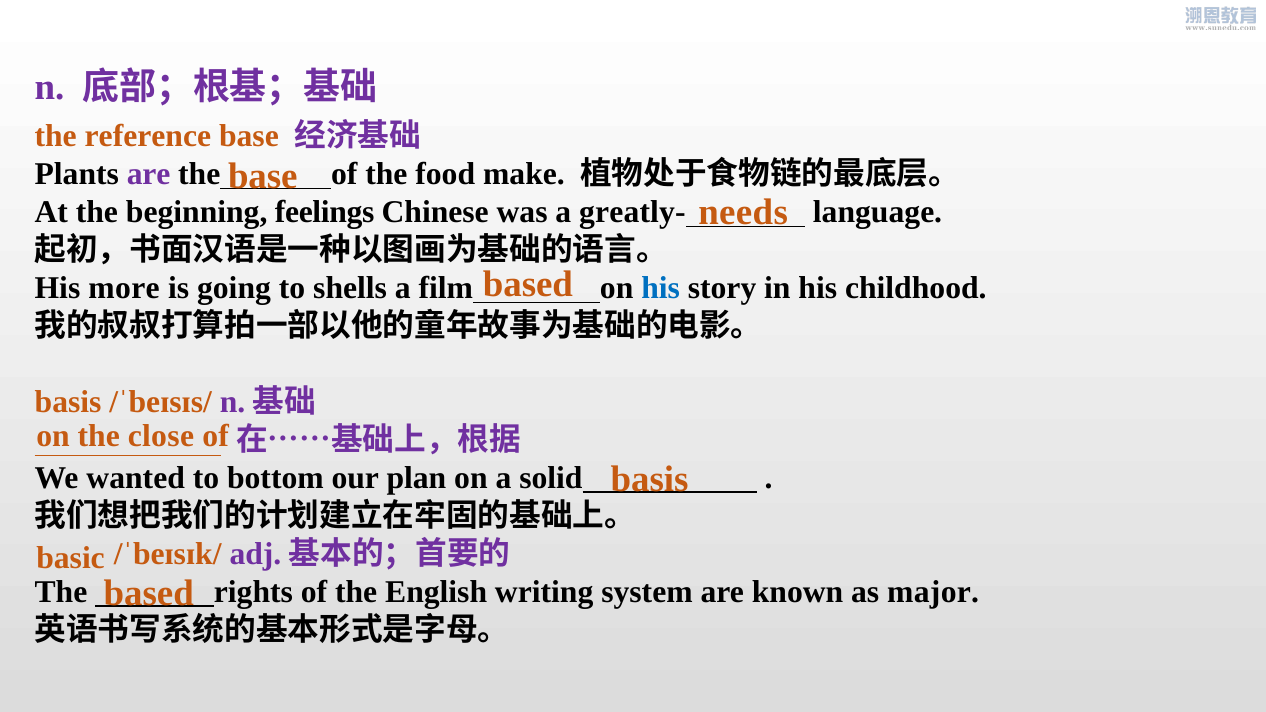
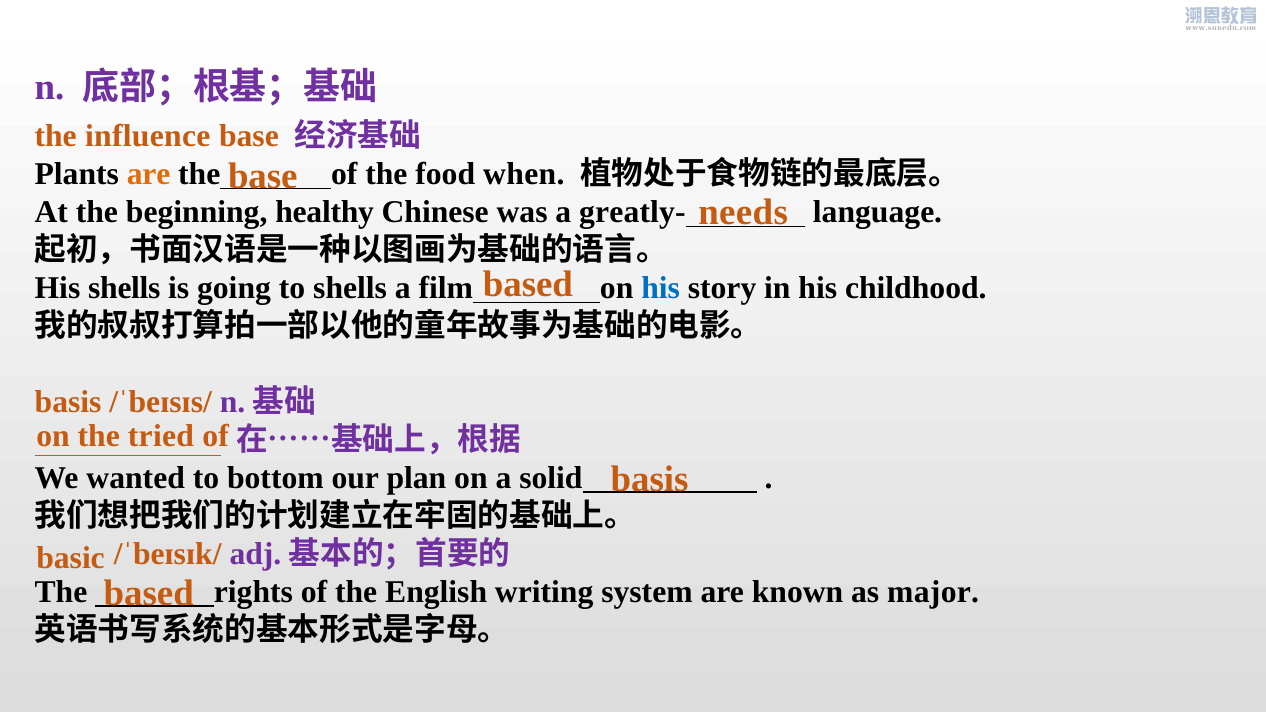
reference: reference -> influence (148, 137)
are colour: purple -> orange (149, 175)
make: make -> when (524, 175)
feelings: feelings -> healthy (325, 212)
His more: more -> shells (124, 288)
close: close -> tried (161, 436)
